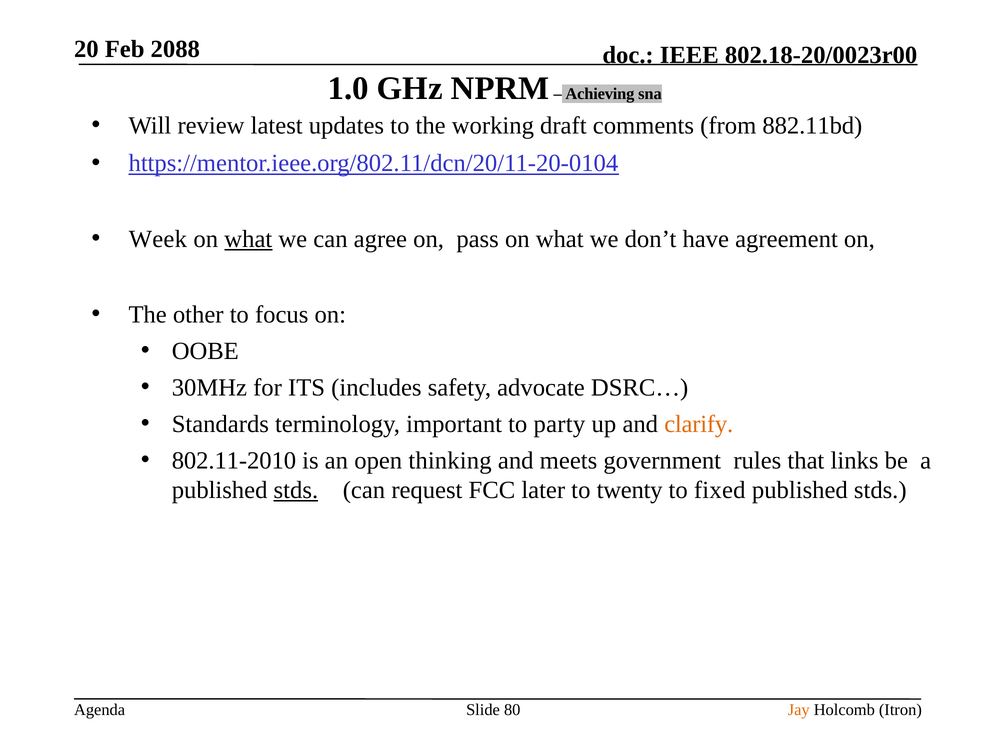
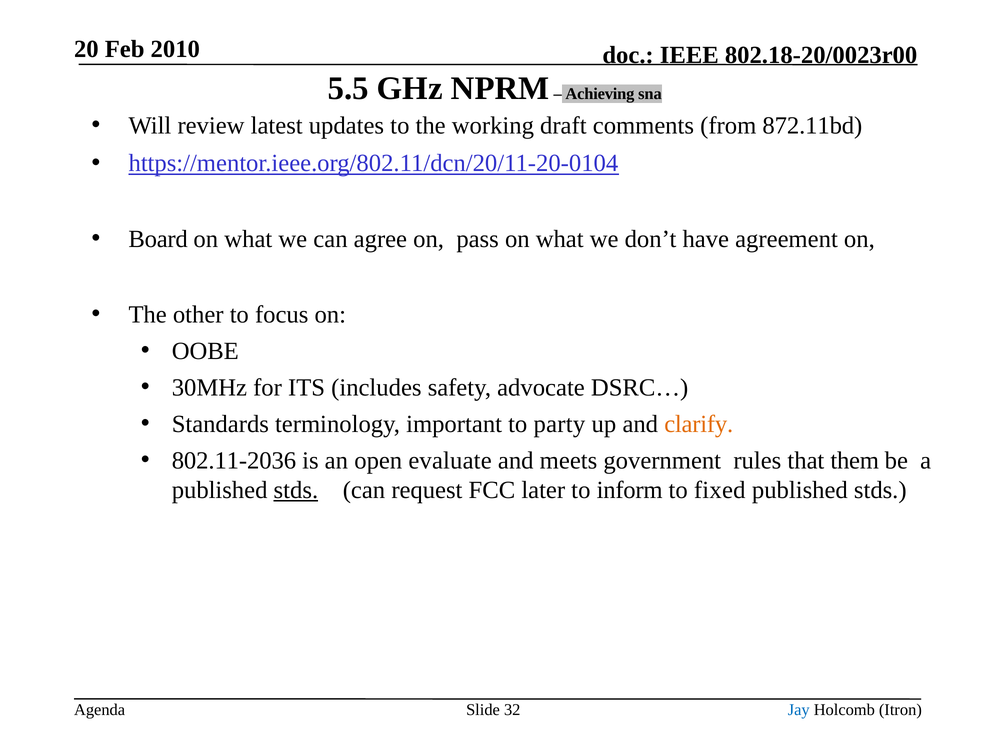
2088: 2088 -> 2010 (175, 49)
1.0: 1.0 -> 5.5 (348, 88)
882.11bd: 882.11bd -> 872.11bd (812, 126)
Week: Week -> Board (158, 239)
what underline: present -> none (248, 239)
802.11-2010: 802.11-2010 -> 802.11-2036 (234, 461)
thinking: thinking -> evaluate (450, 461)
links: links -> them (855, 461)
twenty: twenty -> inform (630, 490)
80: 80 -> 32 (512, 710)
Jay colour: orange -> blue (799, 710)
